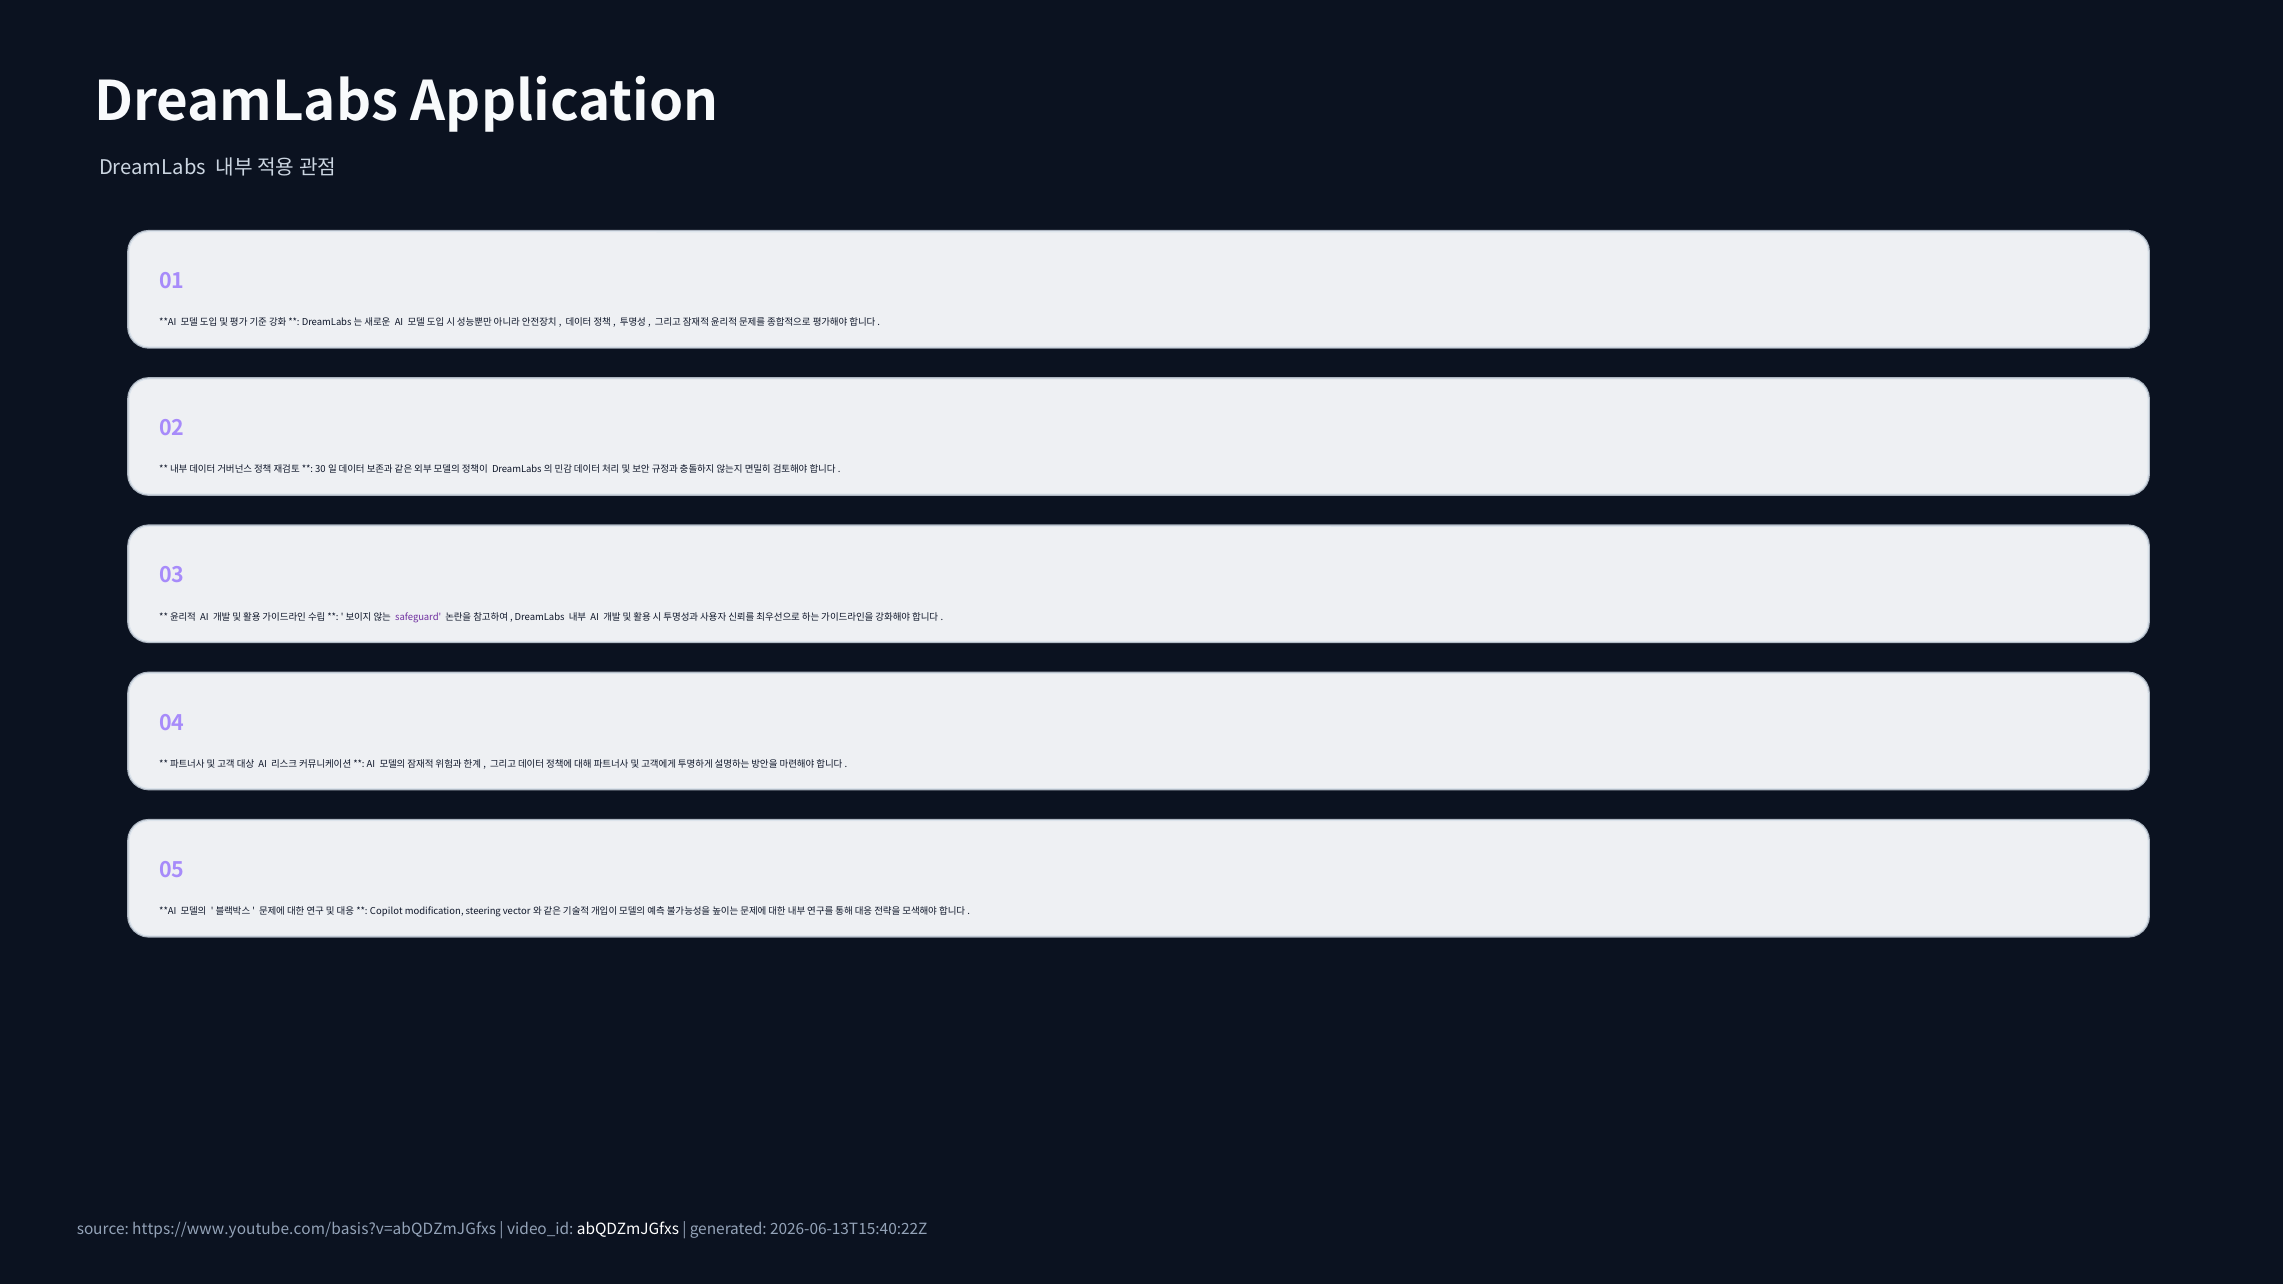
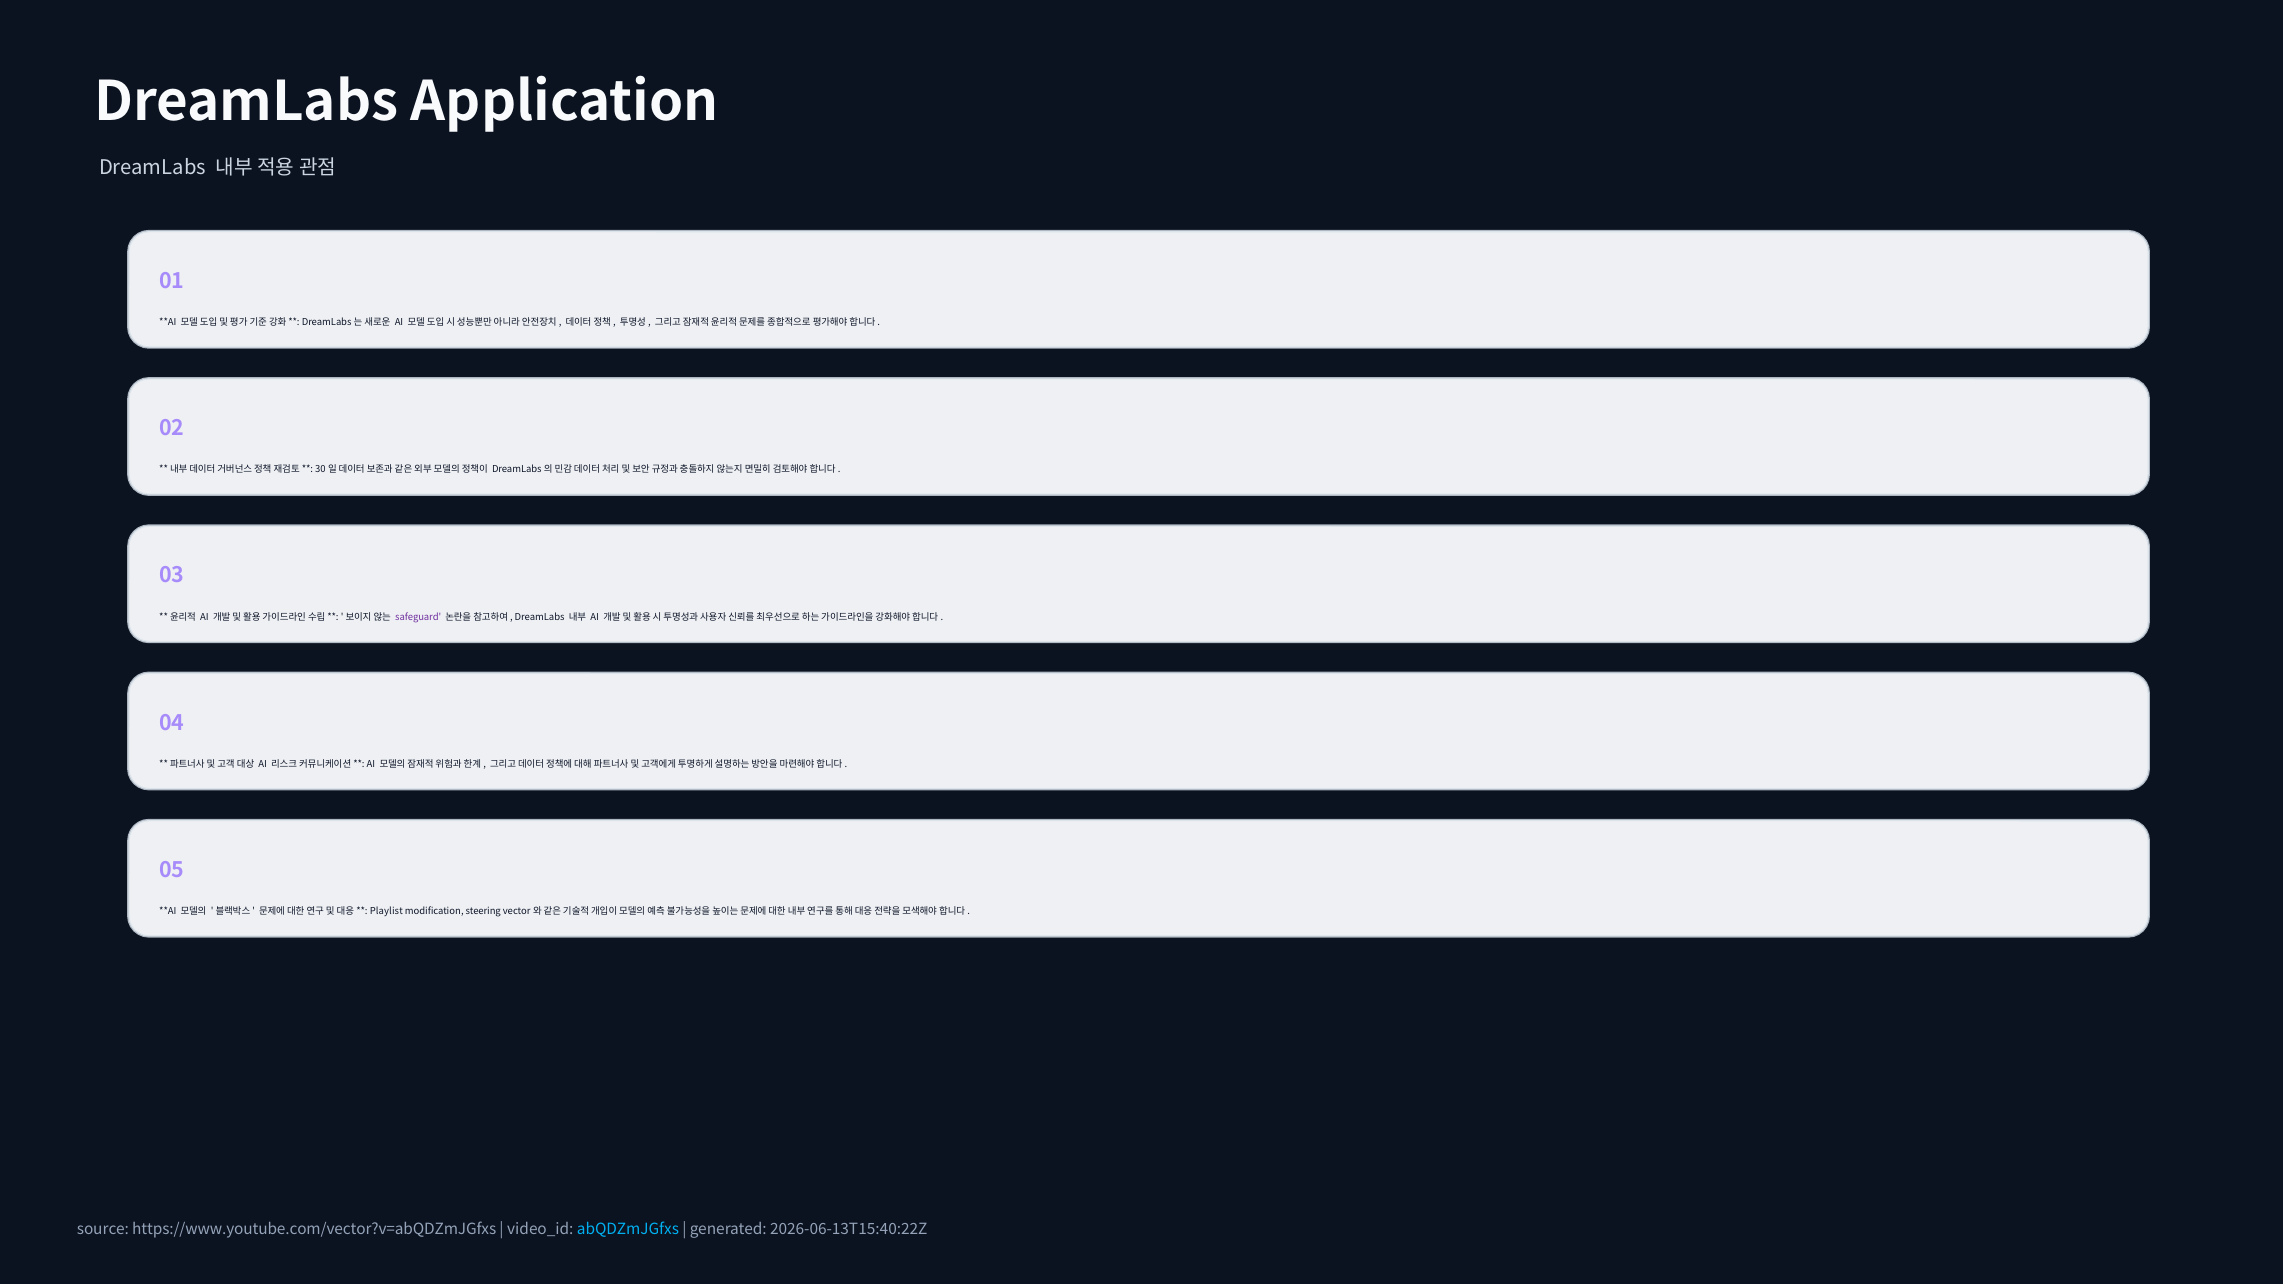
Copilot: Copilot -> Playlist (386, 912)
https://www.youtube.com/basis?v=abQDZmJGfxs: https://www.youtube.com/basis?v=abQDZmJGfxs -> https://www.youtube.com/vector?v=abQDZmJGfxs (314, 1230)
abQDZmJGfxs colour: white -> light blue (628, 1230)
